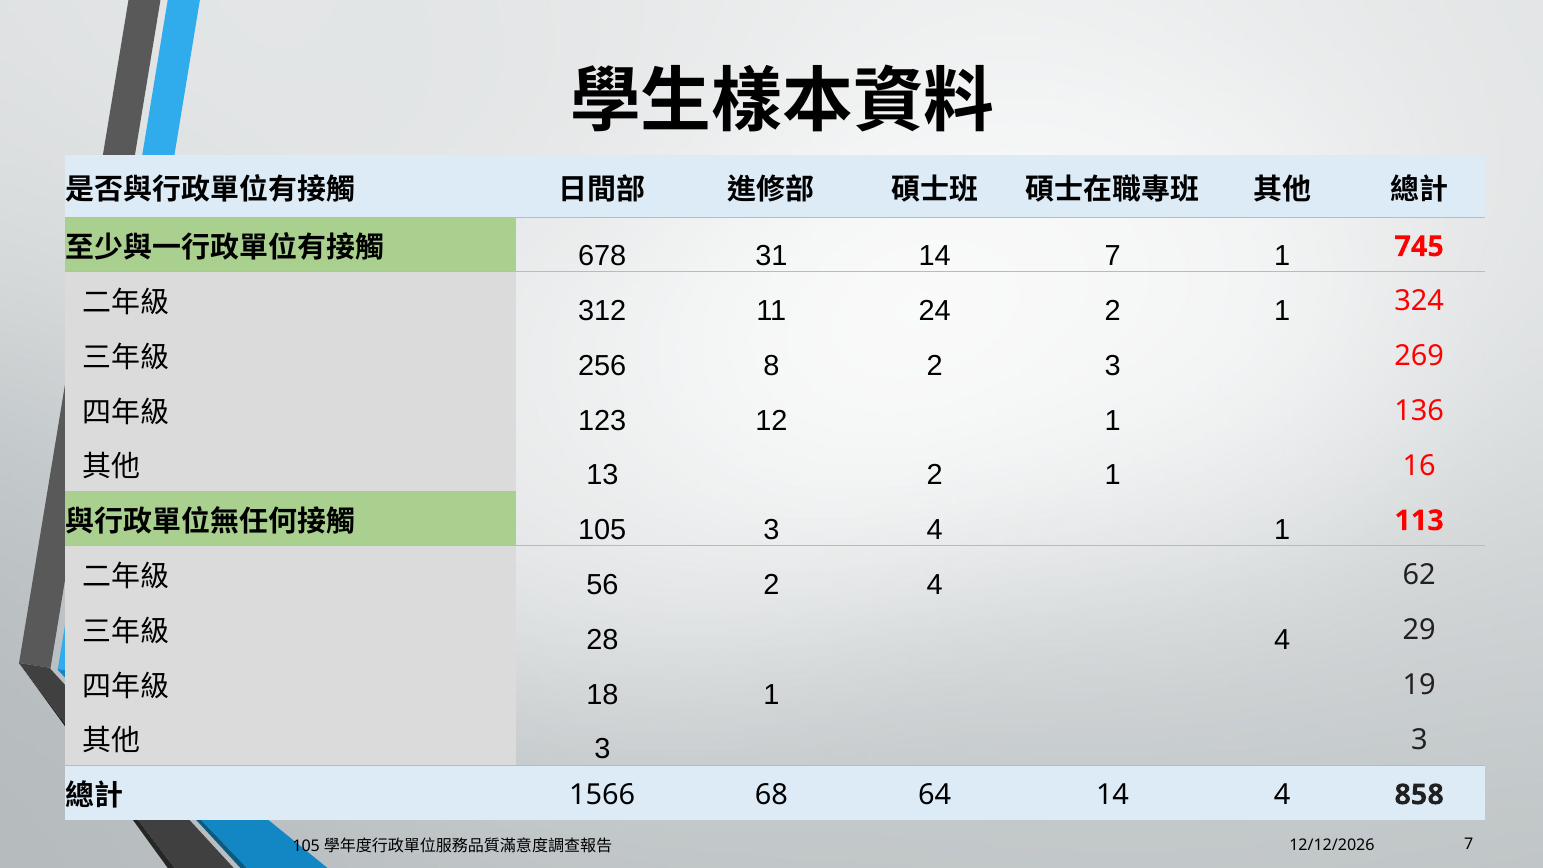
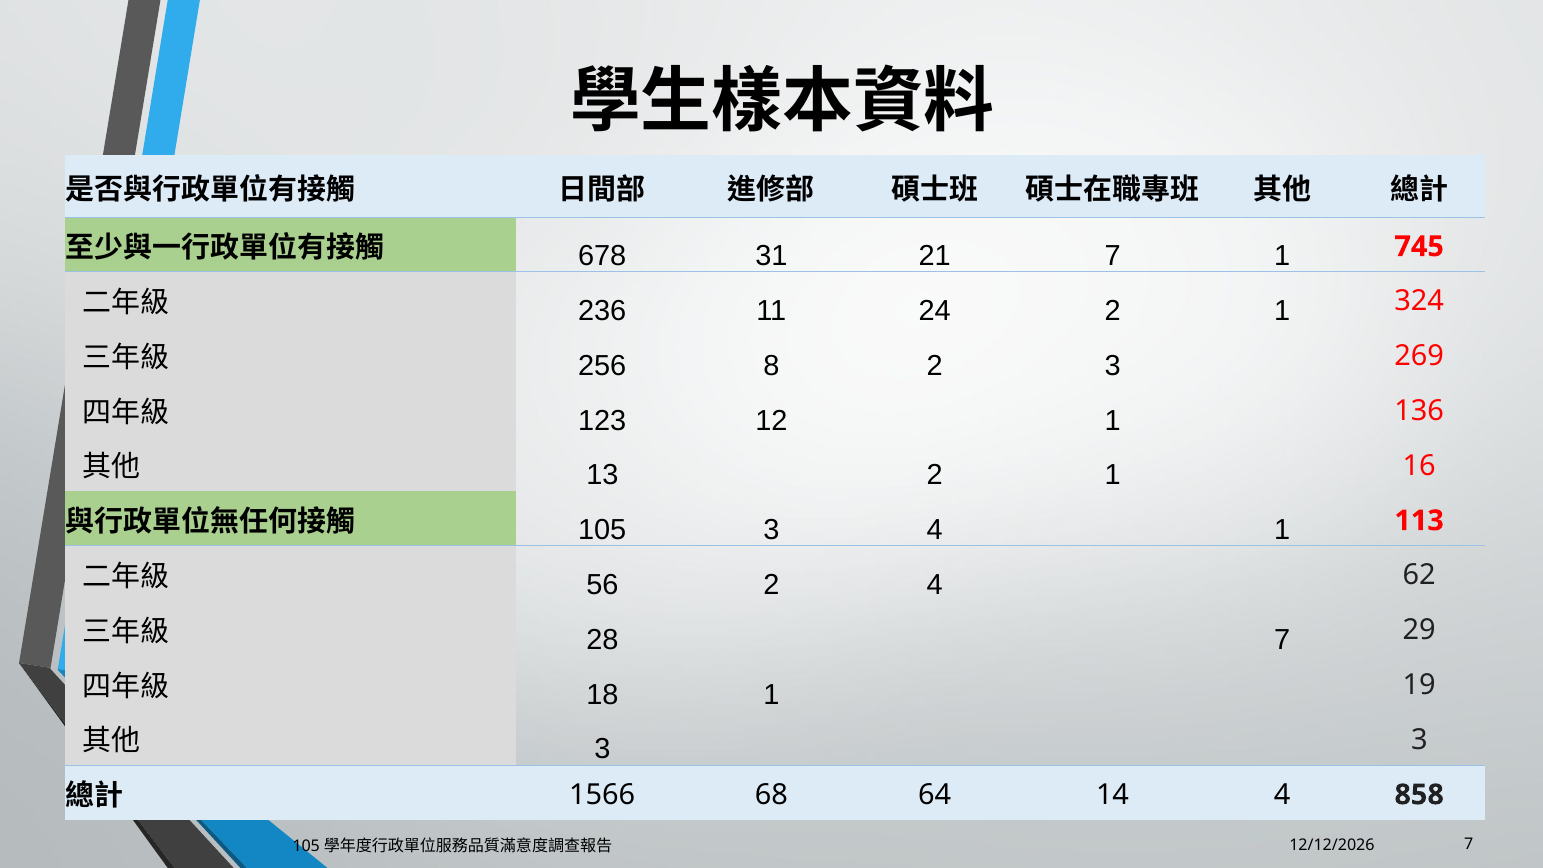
31 14: 14 -> 21 (935, 256)
312: 312 -> 236 (602, 311)
28 4: 4 -> 7 (1282, 640)
